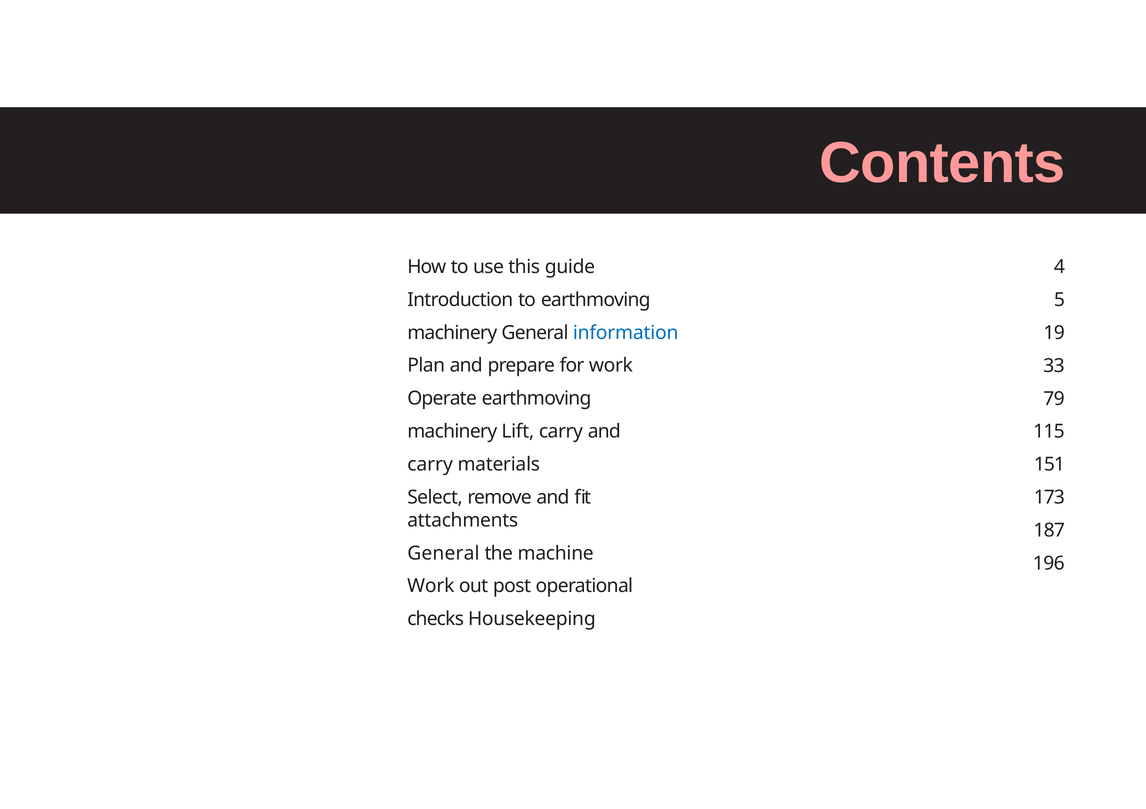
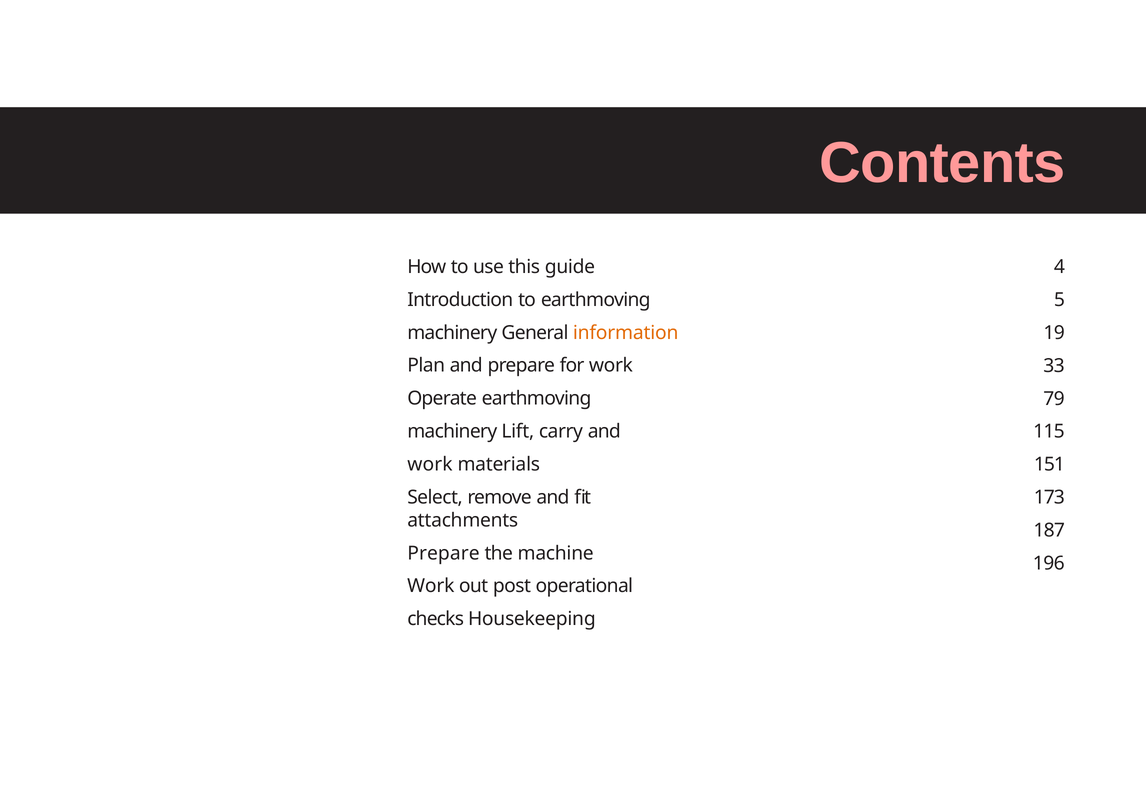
information colour: blue -> orange (626, 333)
carry: carry -> work (430, 464)
General: General -> Prepare (443, 553)
